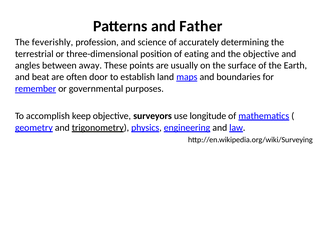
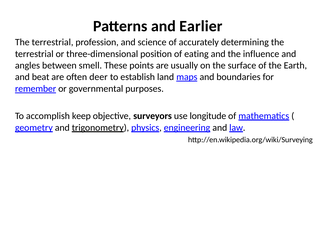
Father: Father -> Earlier (201, 26)
feverishly: feverishly -> terrestrial (53, 42)
the objective: objective -> influence (261, 54)
away: away -> smell (90, 65)
door: door -> deer (98, 77)
